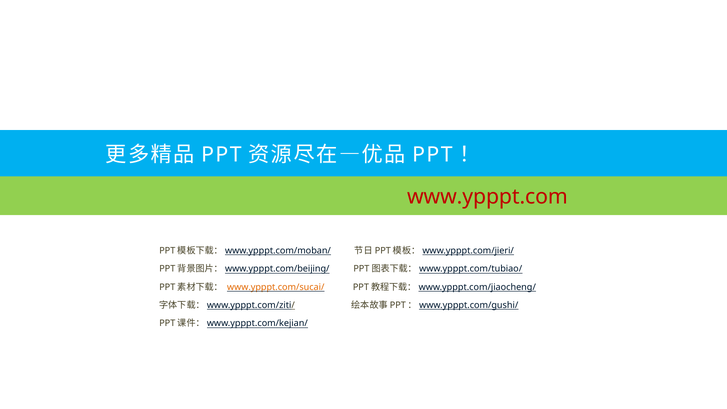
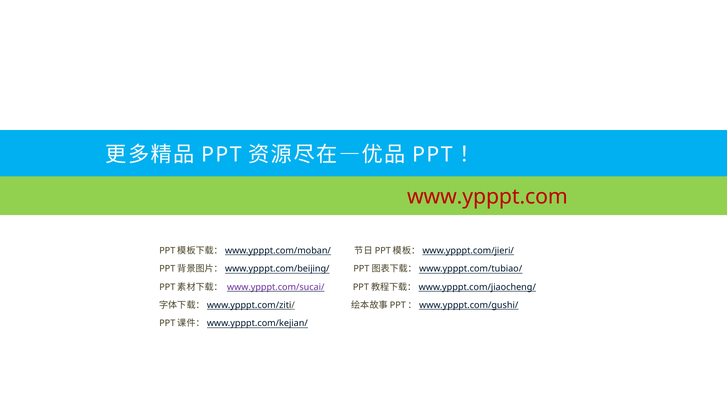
www.ypppt.com/sucai/ colour: orange -> purple (276, 287)
